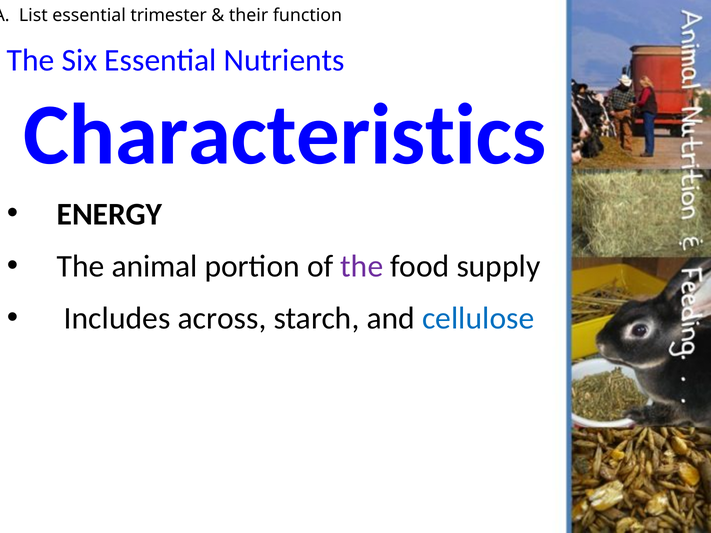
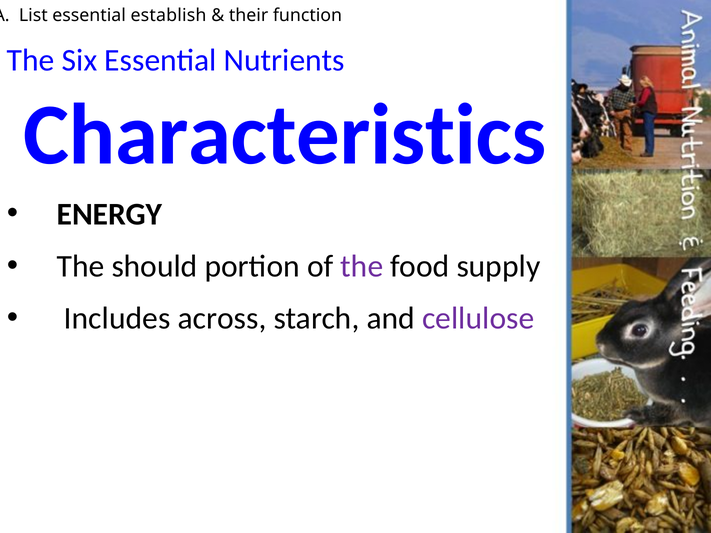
trimester: trimester -> establish (168, 15)
animal: animal -> should (155, 266)
cellulose colour: blue -> purple (478, 319)
